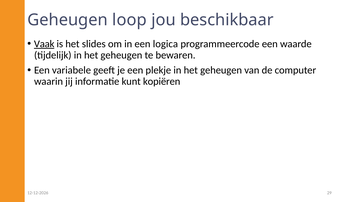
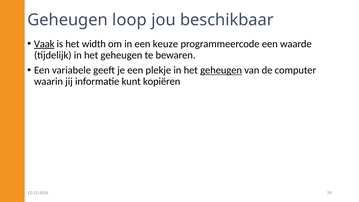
slides: slides -> width (94, 44)
logica: logica -> keuze (165, 44)
geheugen underline: none -> present (221, 70)
